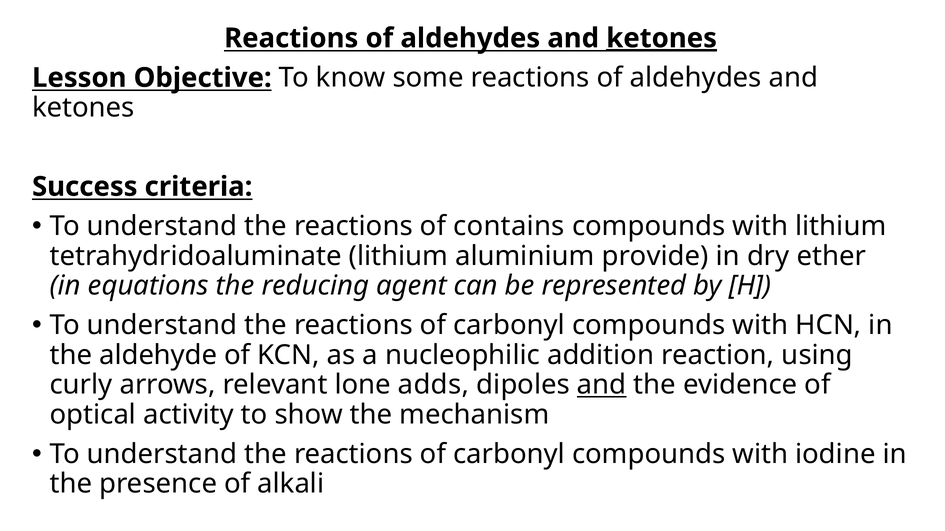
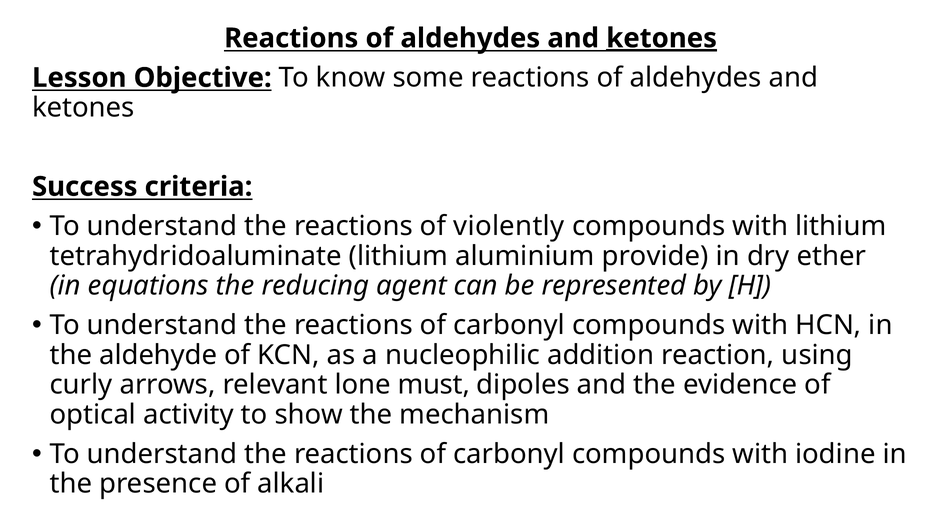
contains: contains -> violently (509, 226)
adds: adds -> must (434, 385)
and underline: present -> none (602, 385)
